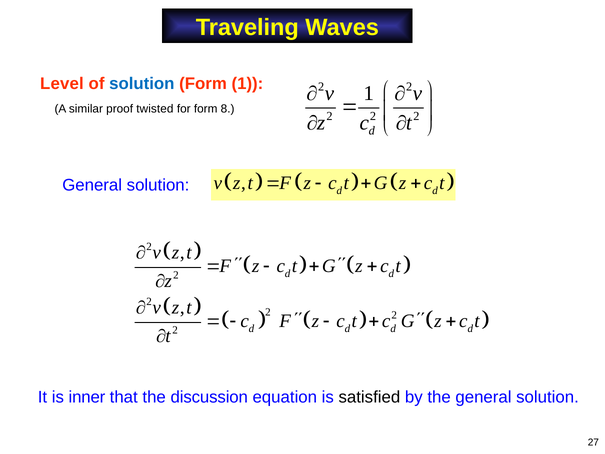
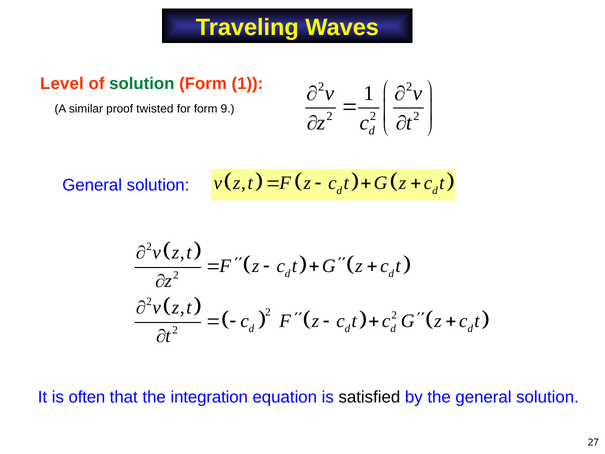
solution colour: blue -> green (142, 84)
8: 8 -> 9 (228, 109)
inner: inner -> often (87, 397)
discussion: discussion -> integration (209, 397)
